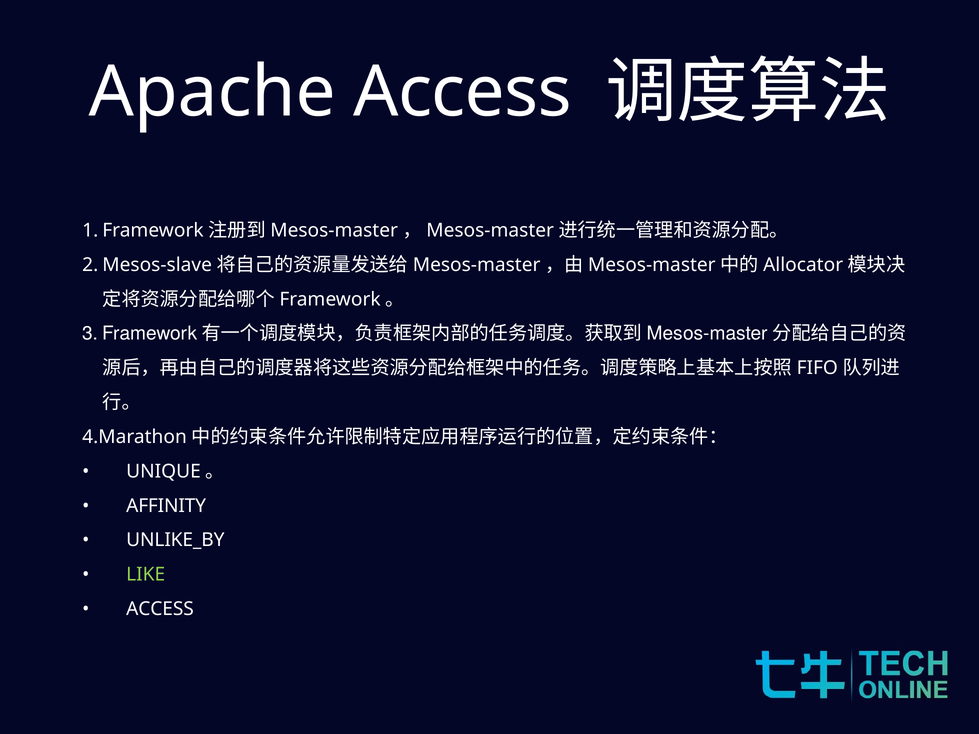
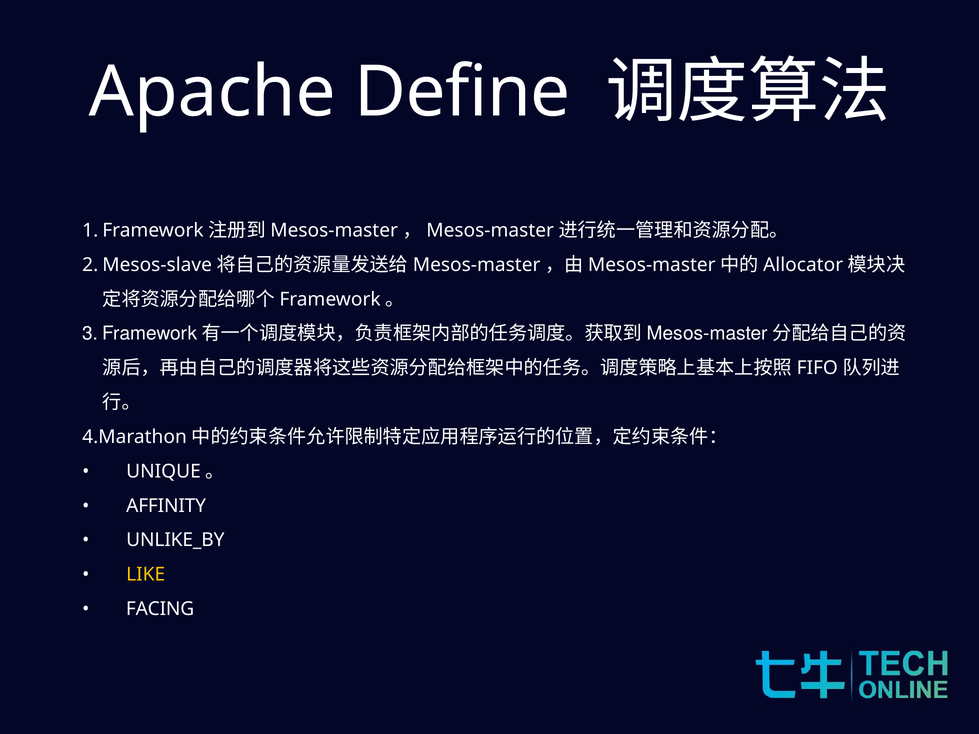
Apache Access: Access -> Define (462, 92)
LIKE colour: light green -> yellow (146, 575)
ACCESS: ACCESS -> FACING (160, 609)
